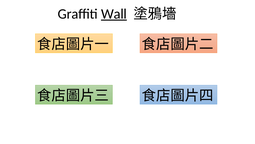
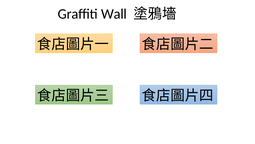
Wall underline: present -> none (114, 14)
